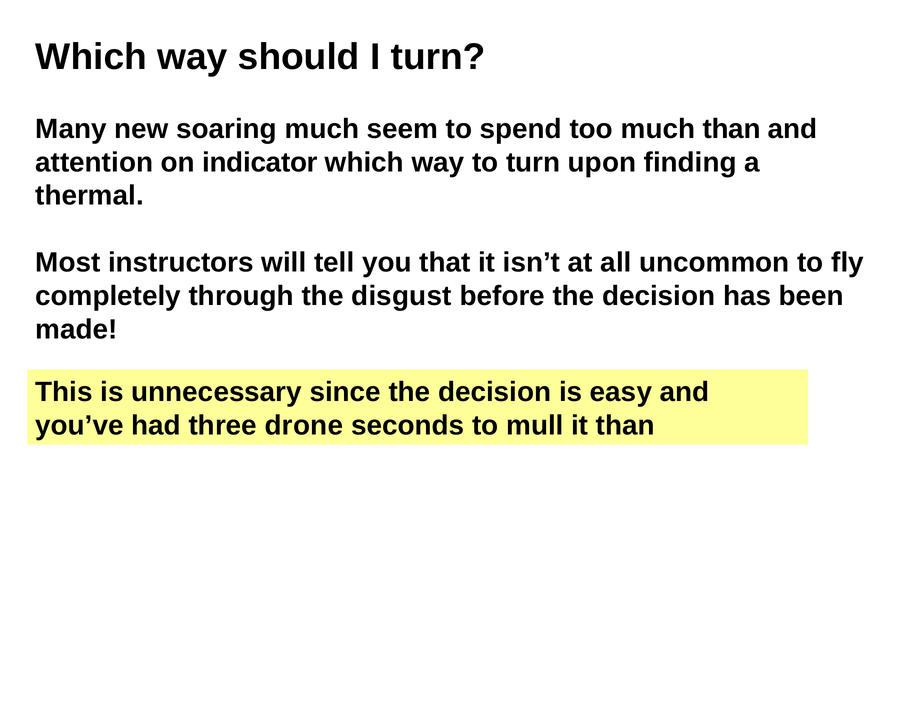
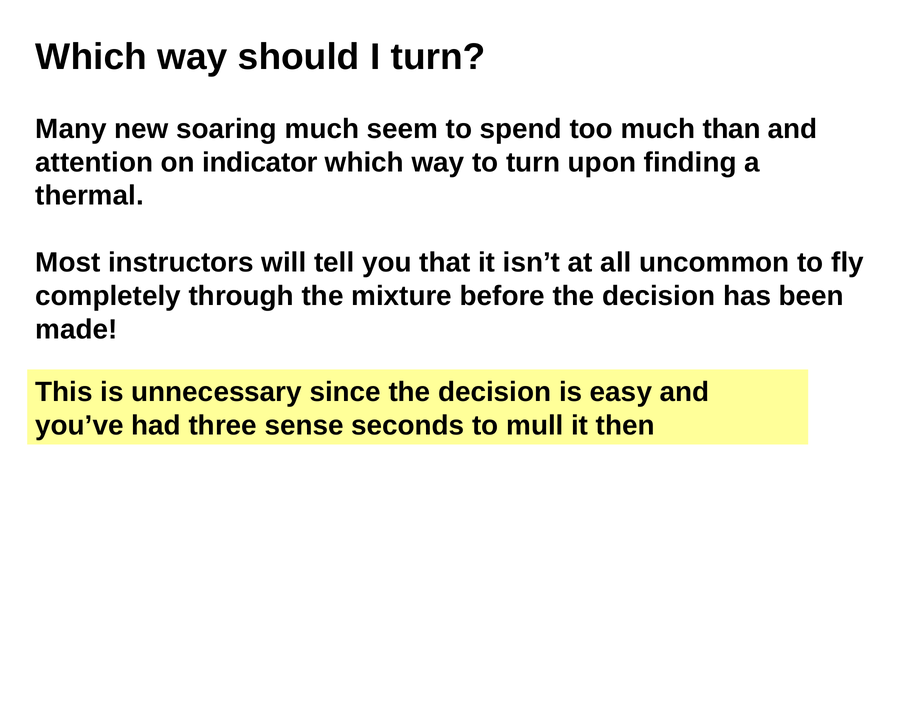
disgust: disgust -> mixture (402, 296)
drone: drone -> sense (304, 426)
it than: than -> then (625, 426)
